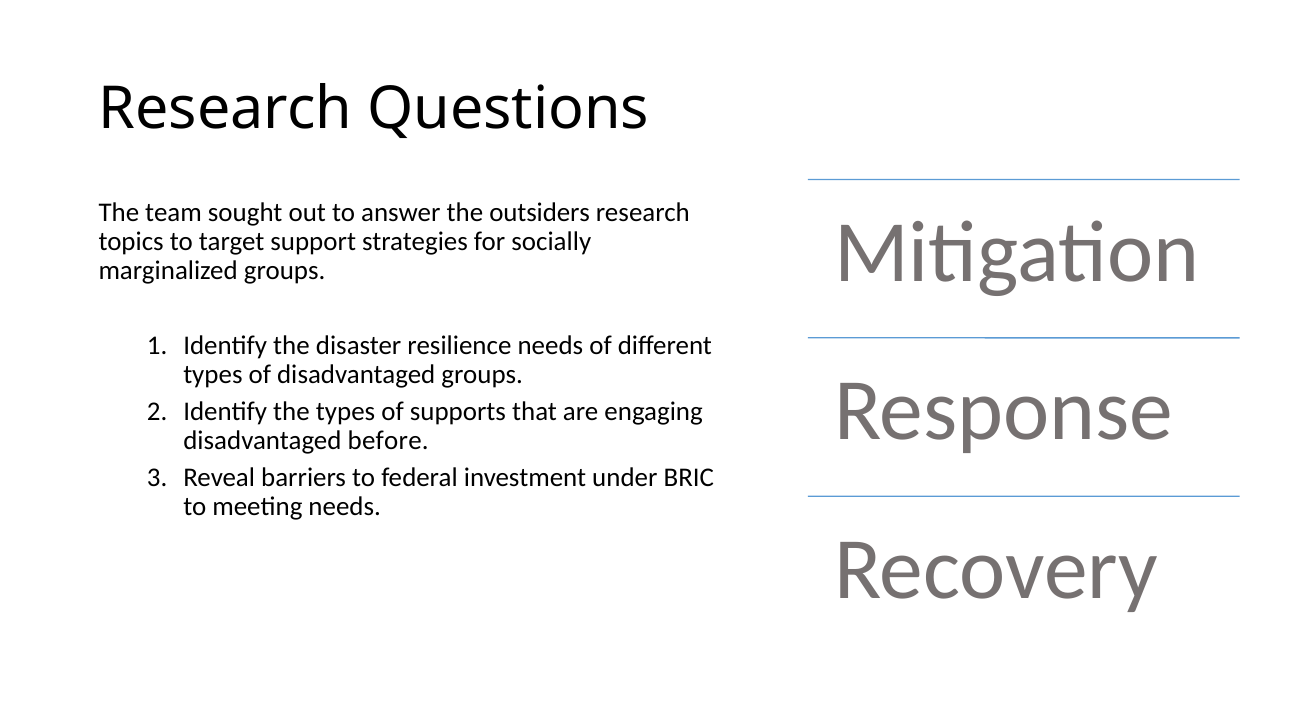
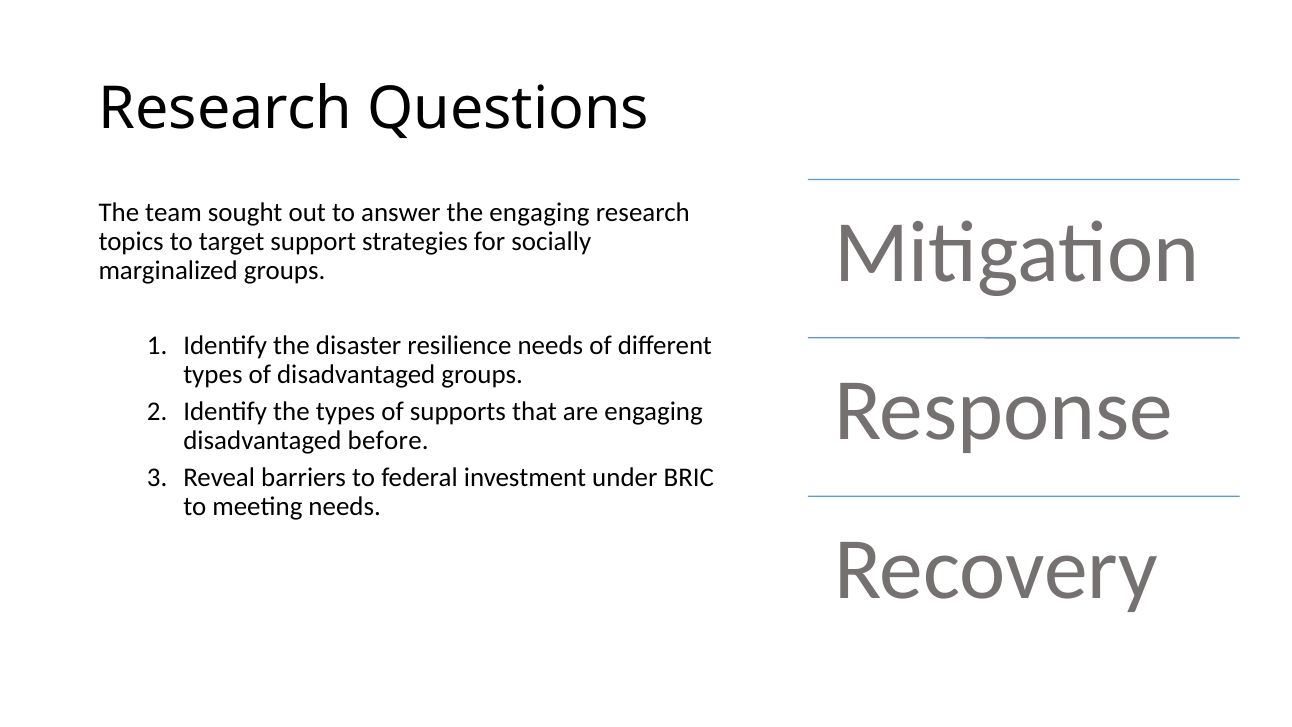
the outsiders: outsiders -> engaging (539, 213)
